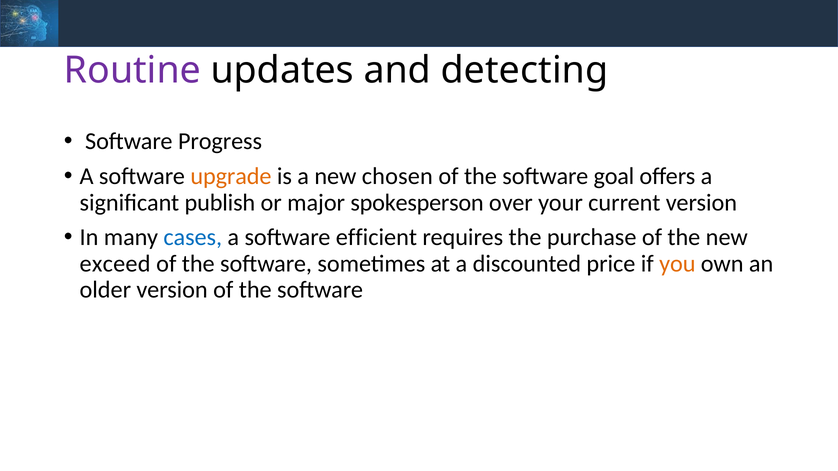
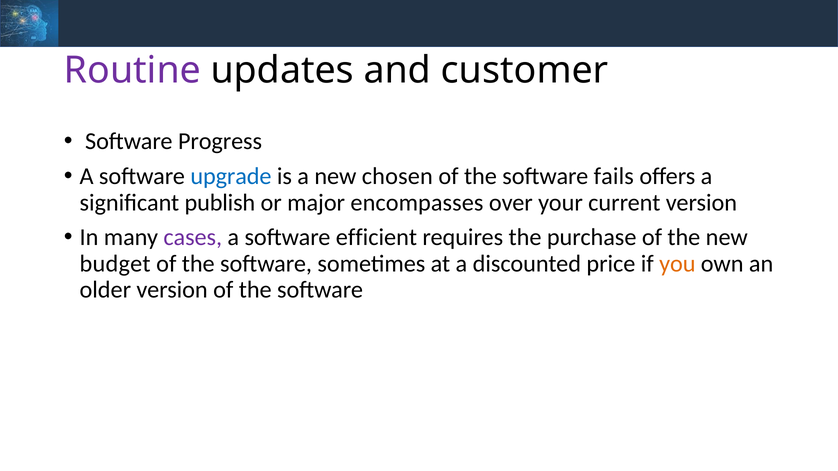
detecting: detecting -> customer (525, 70)
upgrade colour: orange -> blue (231, 176)
goal: goal -> fails (614, 176)
spokesperson: spokesperson -> encompasses (417, 203)
cases colour: blue -> purple (193, 238)
exceed: exceed -> budget (115, 264)
